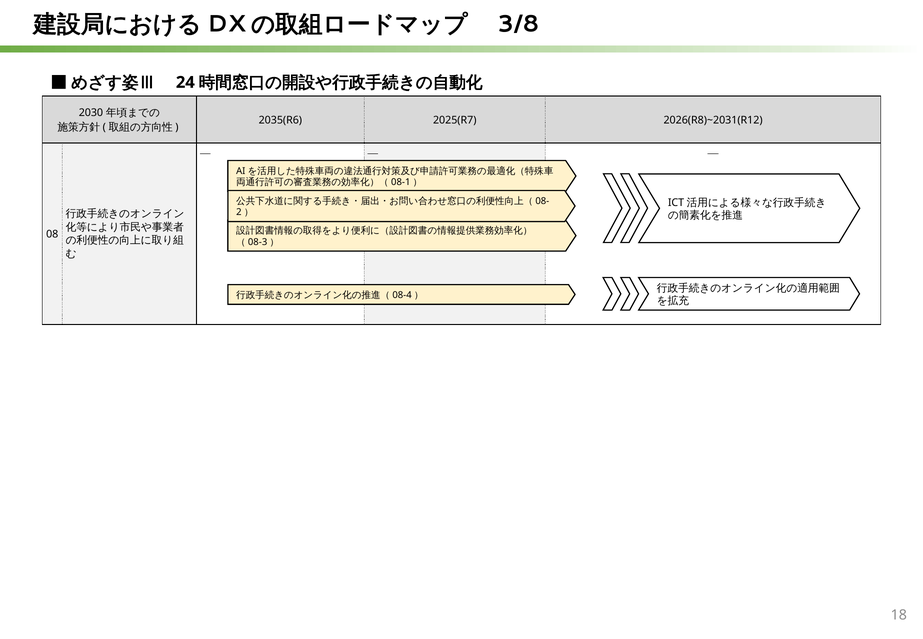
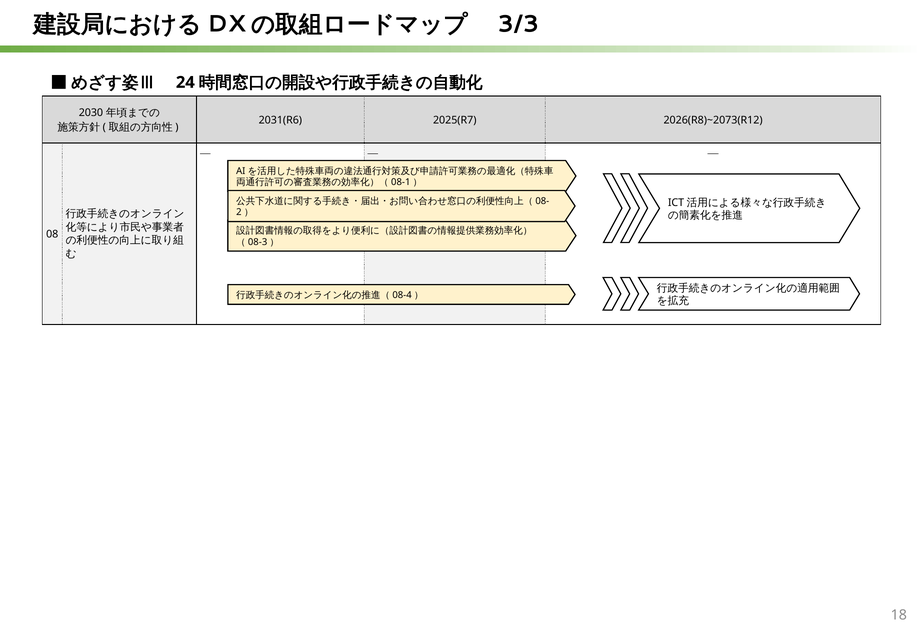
3/8: 3/8 -> 3/3 (518, 24)
2035(R6: 2035(R6 -> 2031(R6 (280, 120)
2026(R8)~2031(R12: 2026(R8)~2031(R12 -> 2026(R8)~2073(R12 (713, 120)
